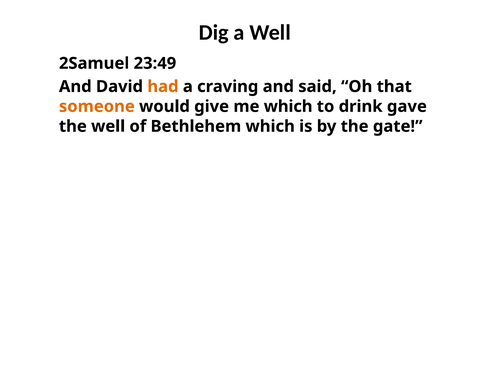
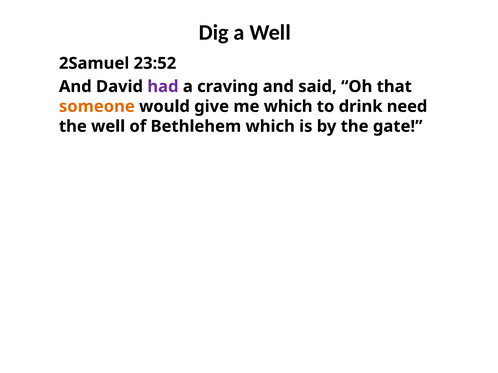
23:49: 23:49 -> 23:52 (155, 63)
had colour: orange -> purple (163, 87)
gave: gave -> need (407, 107)
